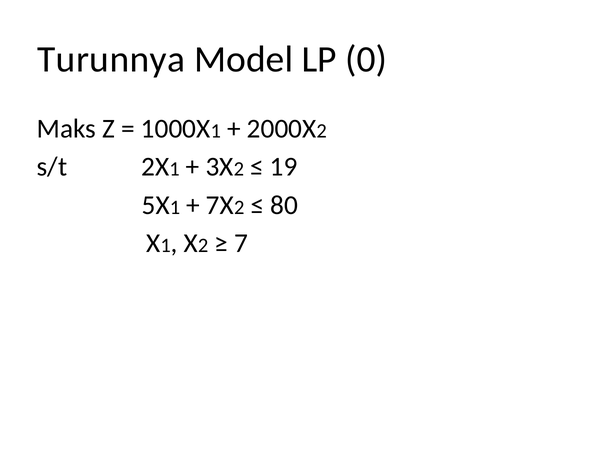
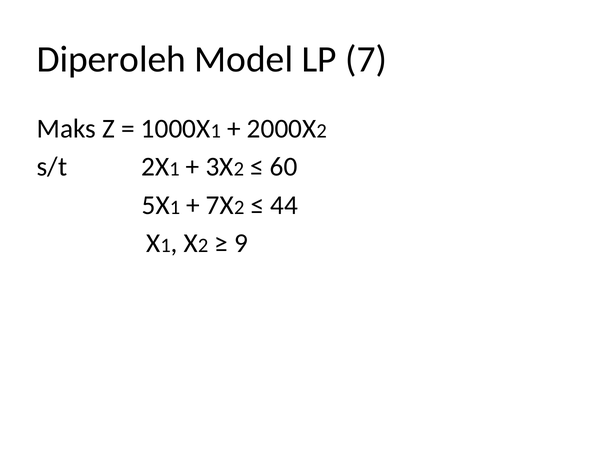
Turunnya: Turunnya -> Diperoleh (111, 59)
0: 0 -> 7 (366, 59)
19: 19 -> 60 (284, 167)
80: 80 -> 44 (284, 205)
7: 7 -> 9 (241, 243)
